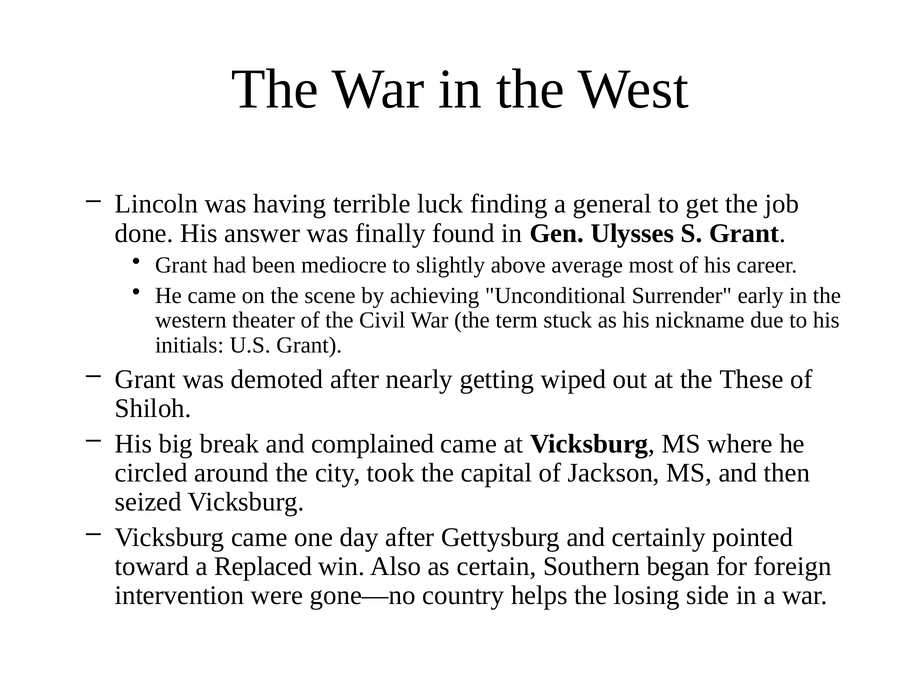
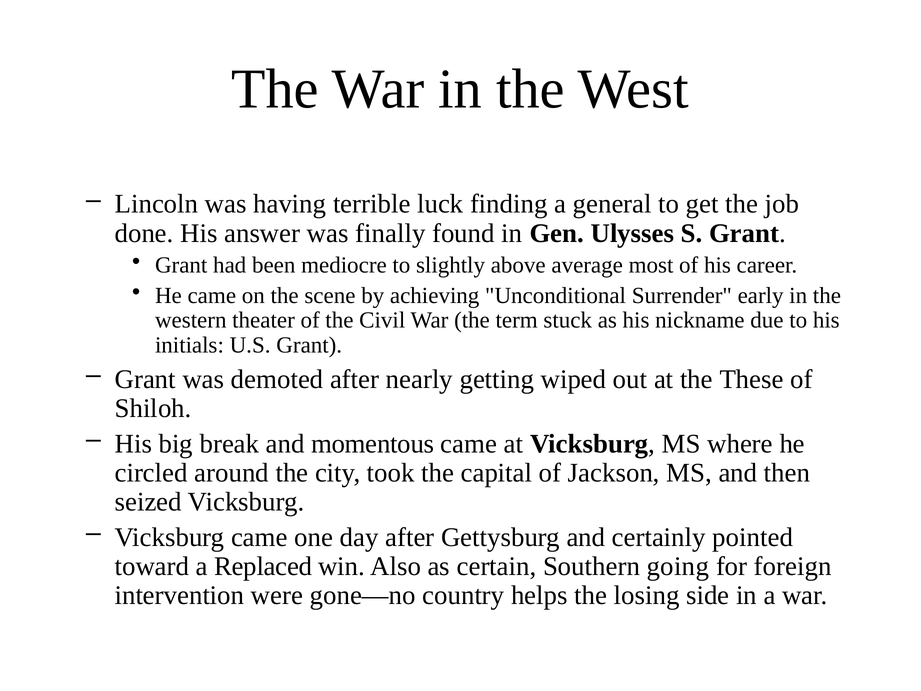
complained: complained -> momentous (373, 444)
began: began -> going (678, 566)
